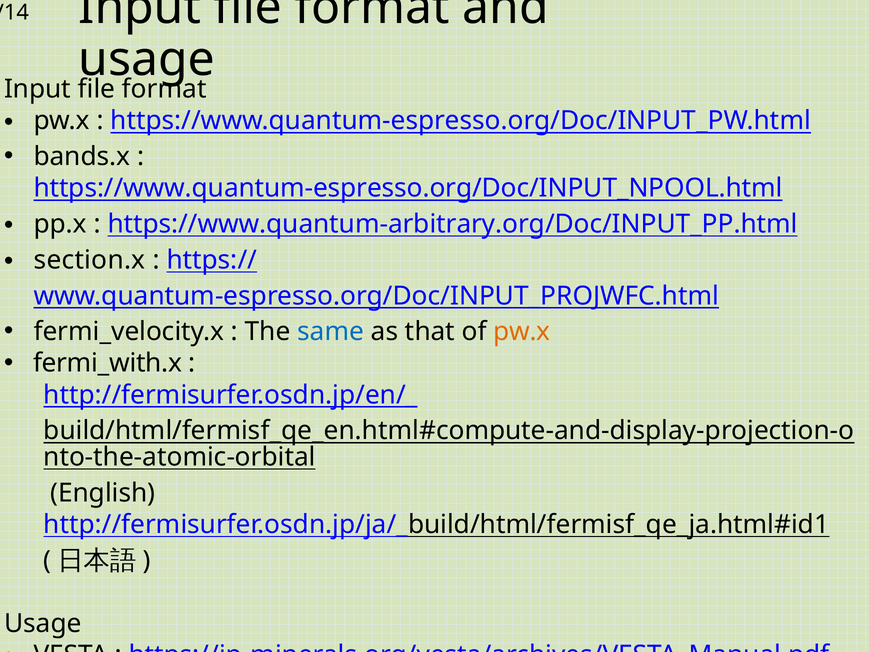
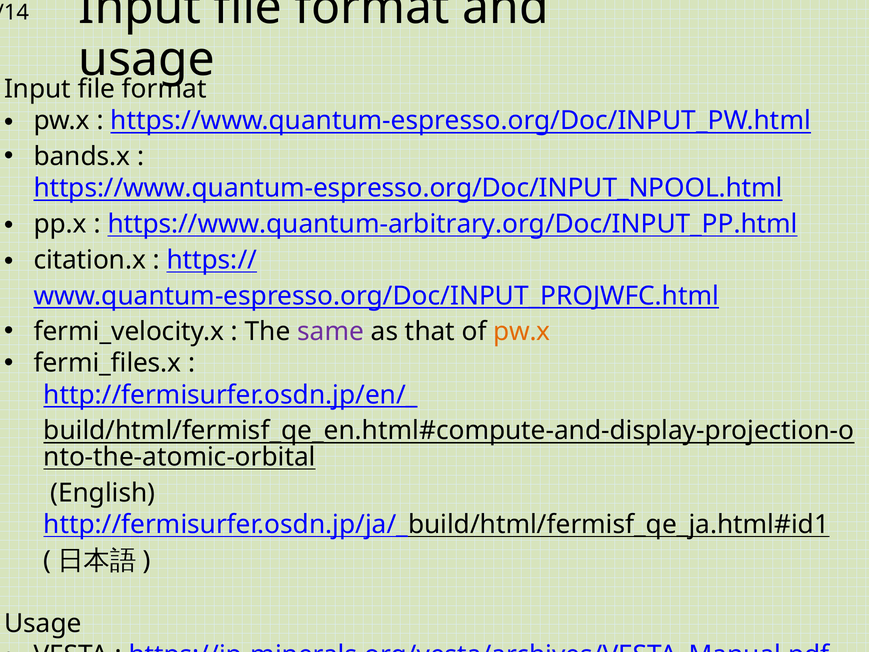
section.x: section.x -> citation.x (90, 260)
same colour: blue -> purple (331, 332)
fermi_with.x: fermi_with.x -> fermi_files.x (107, 363)
